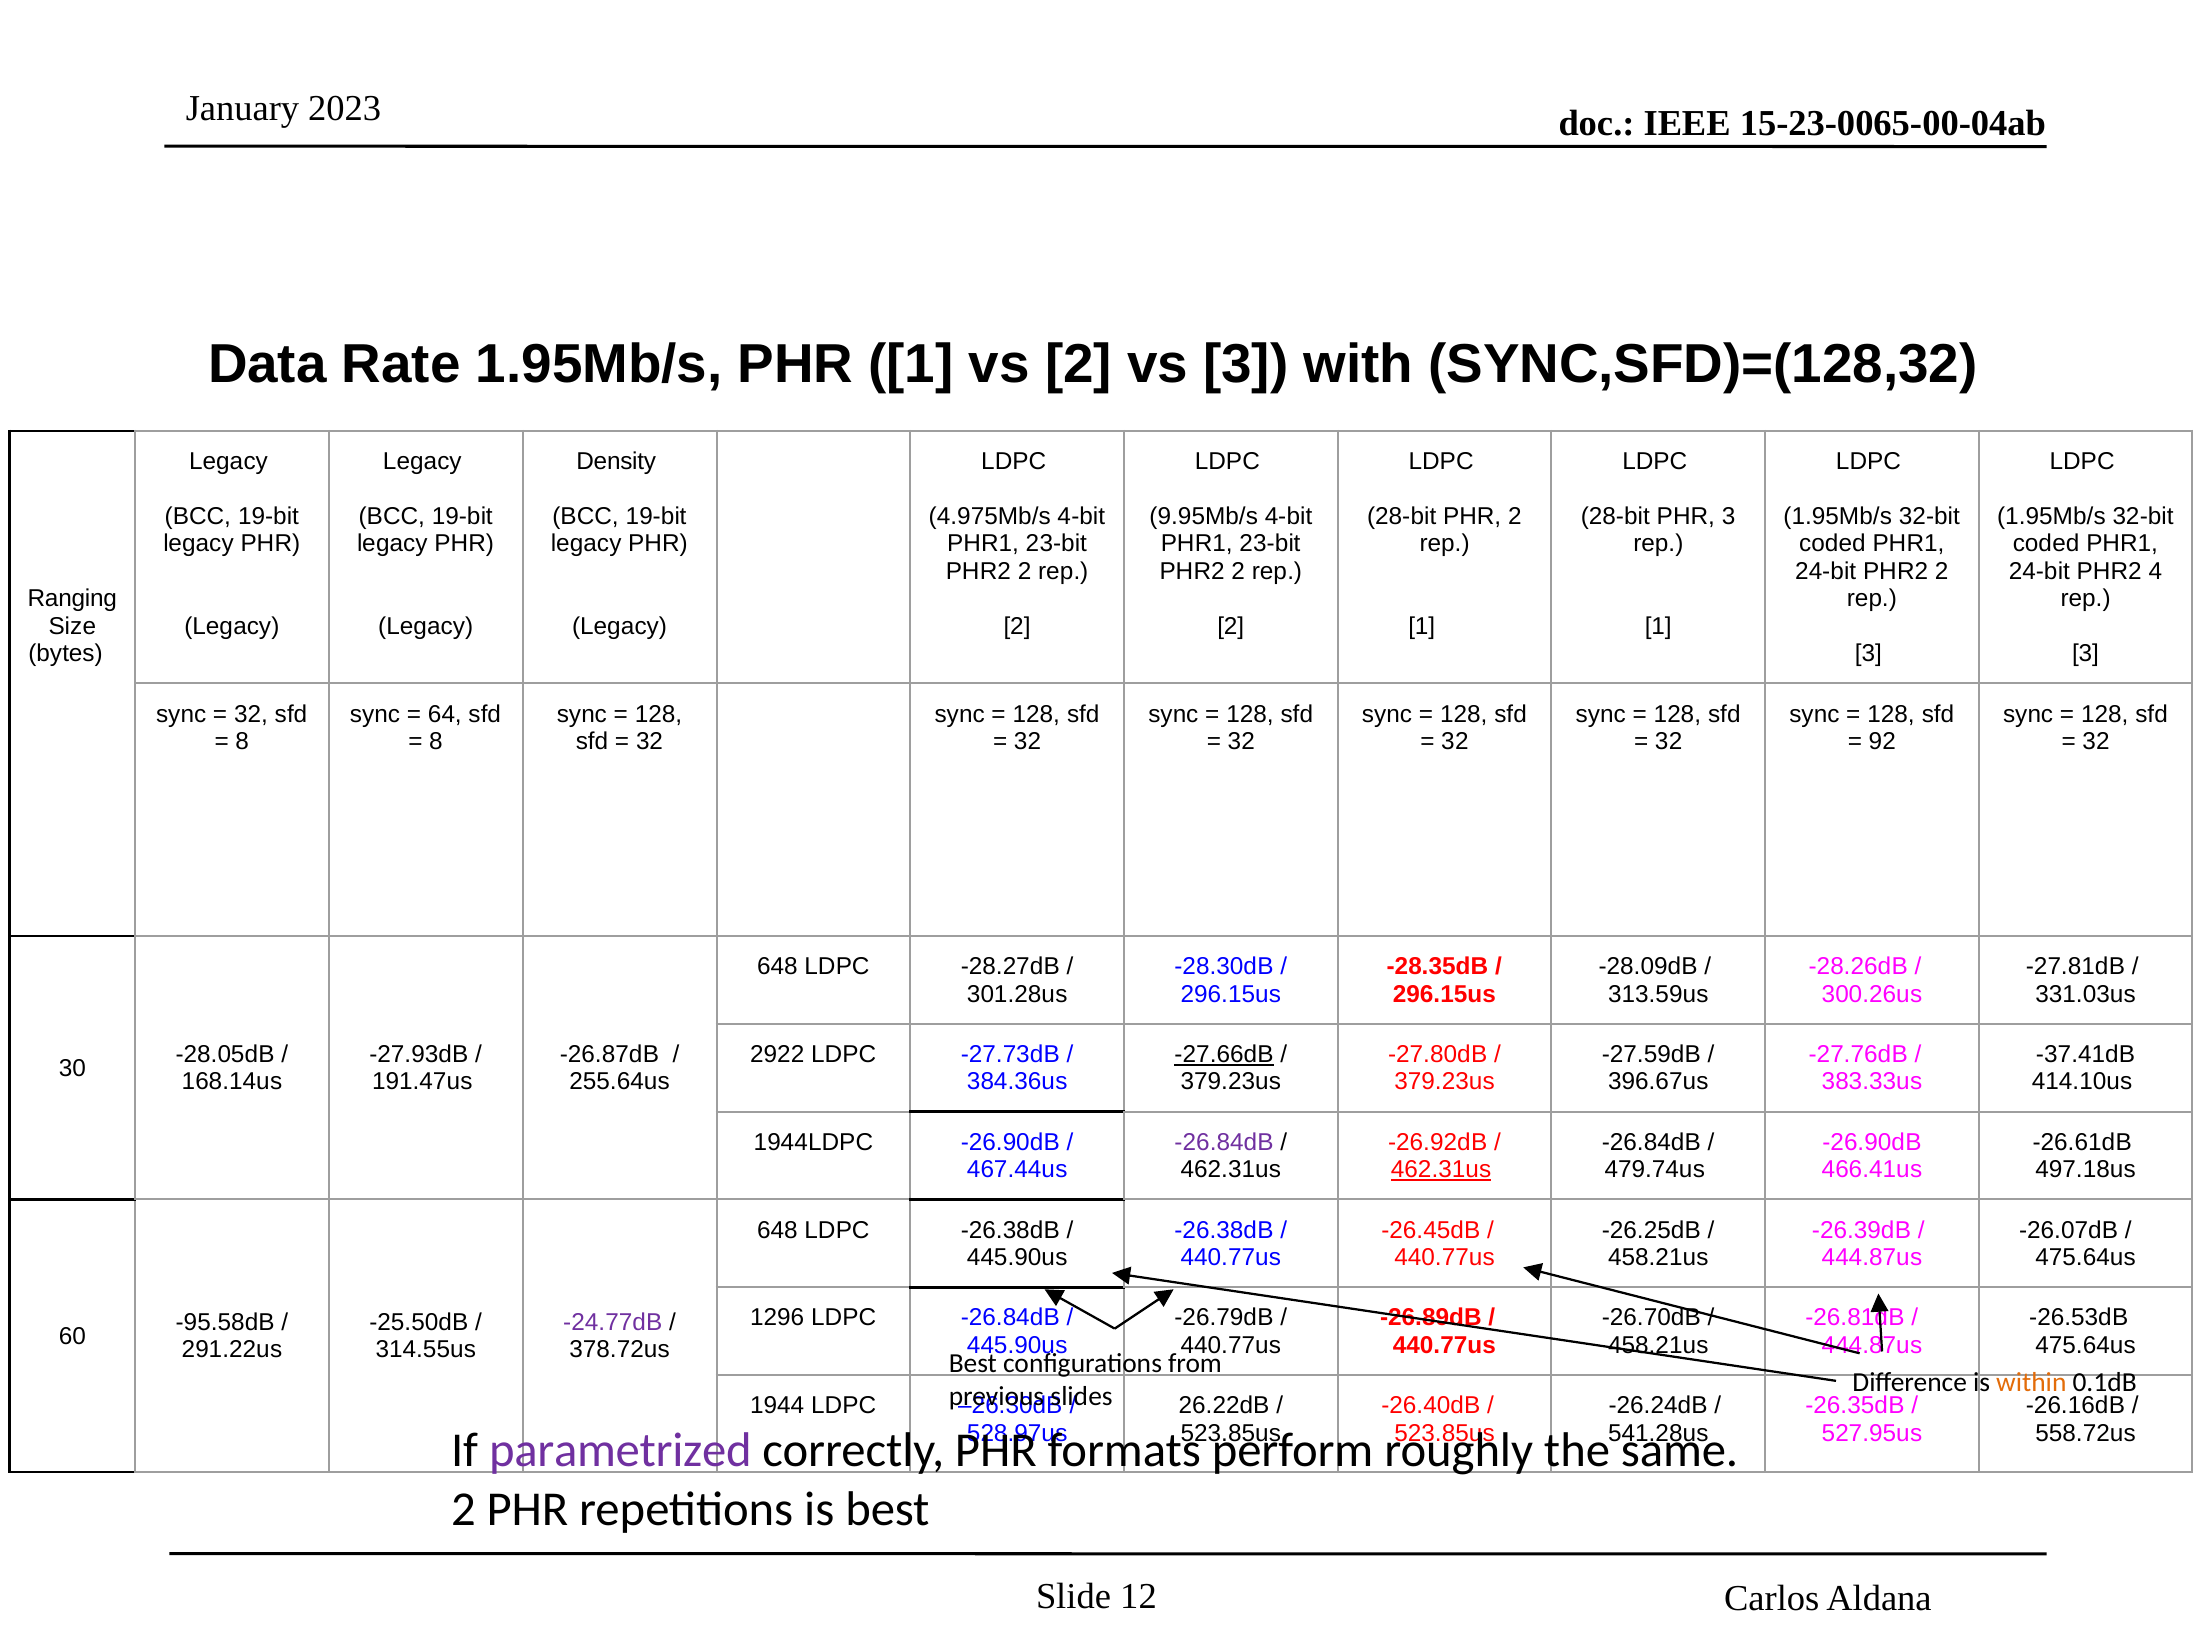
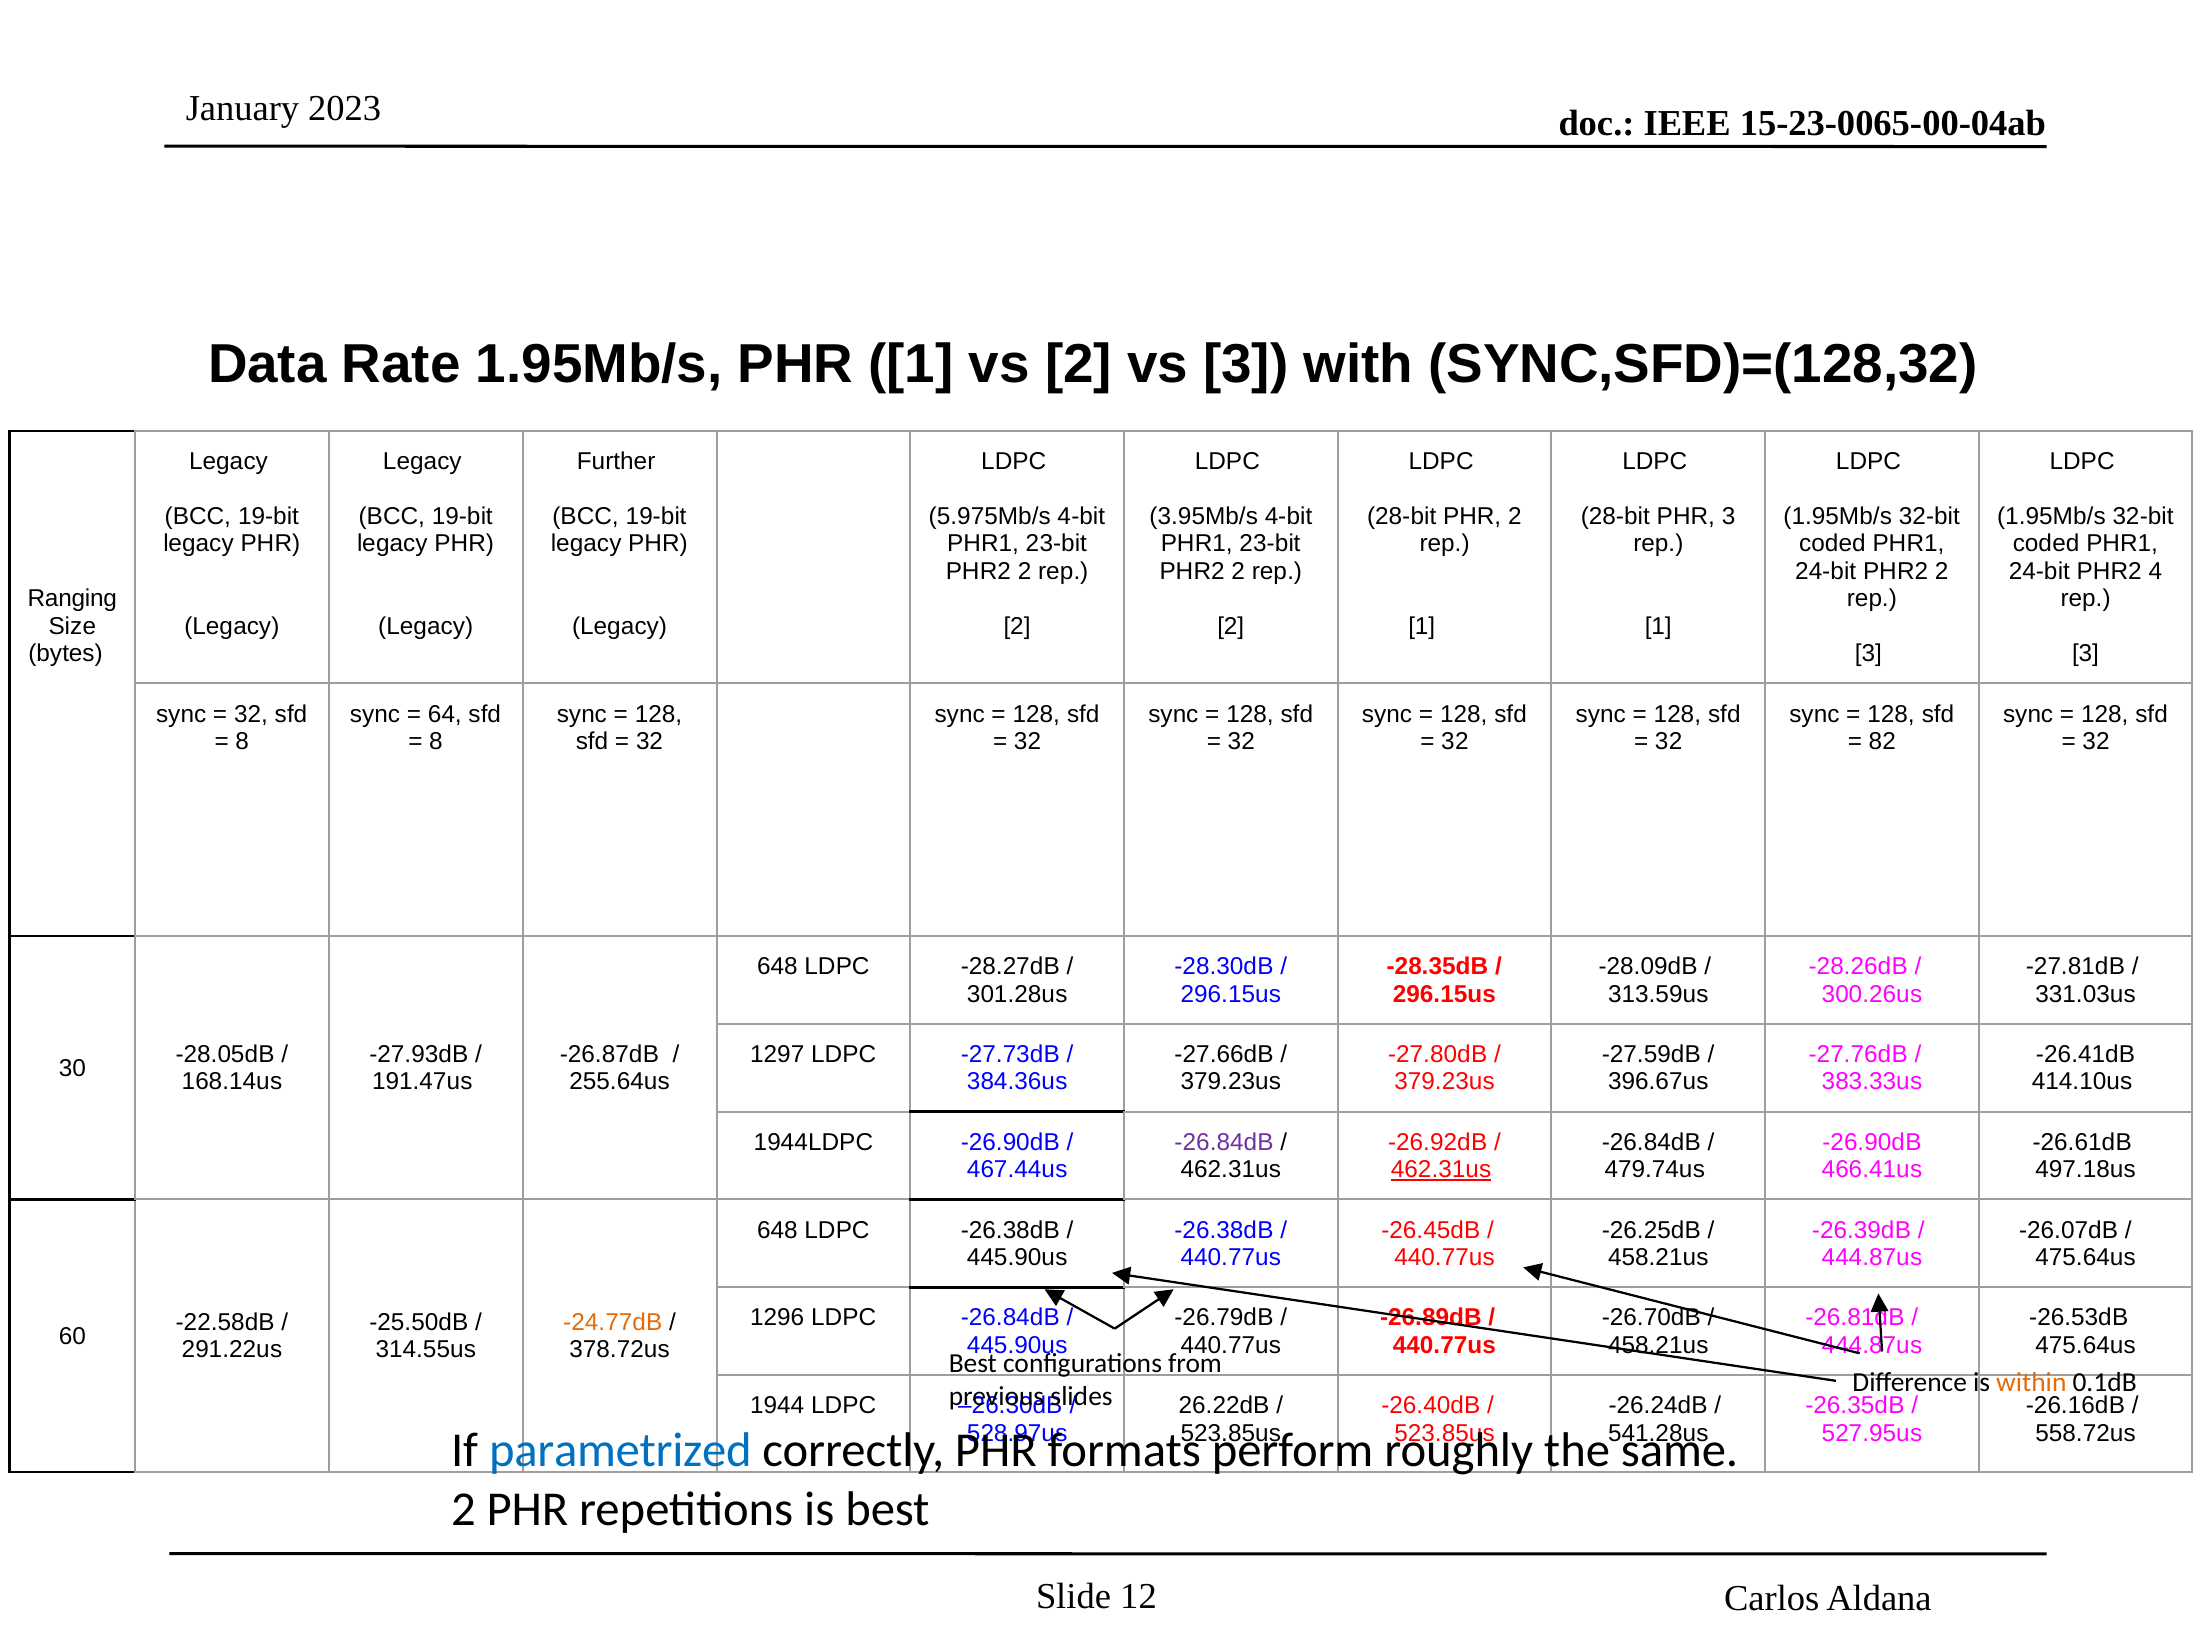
Density: Density -> Further (616, 461)
4.975Mb/s: 4.975Mb/s -> 5.975Mb/s (990, 516)
9.95Mb/s: 9.95Mb/s -> 3.95Mb/s (1204, 516)
92: 92 -> 82 (1882, 741)
2922: 2922 -> 1297 (777, 1054)
-27.66dB underline: present -> none (1224, 1054)
-37.41dB: -37.41dB -> -26.41dB (2085, 1054)
-95.58dB: -95.58dB -> -22.58dB (225, 1322)
-24.77dB colour: purple -> orange (613, 1322)
parametrized colour: purple -> blue (620, 1451)
